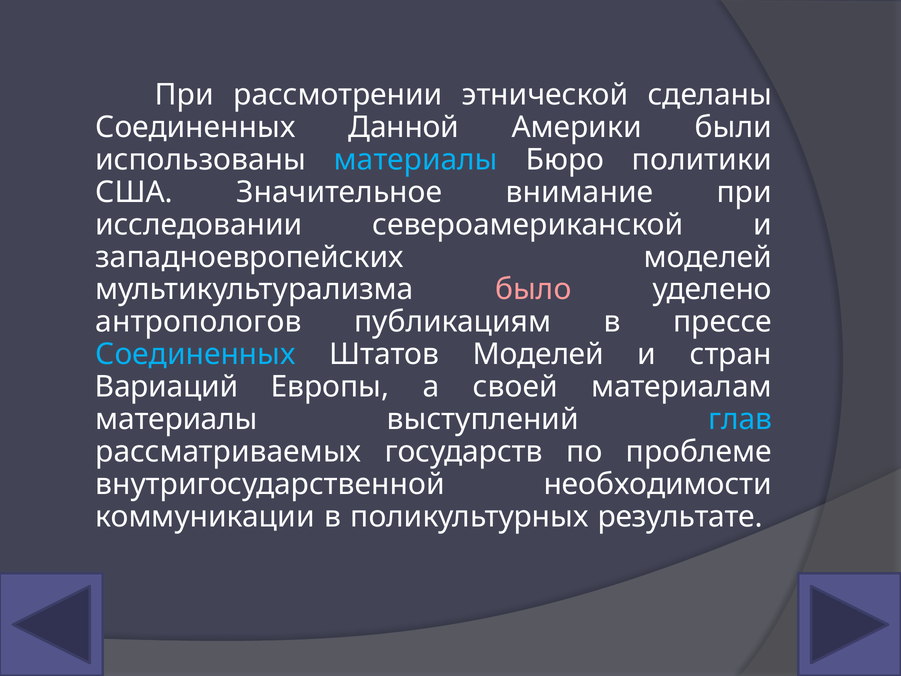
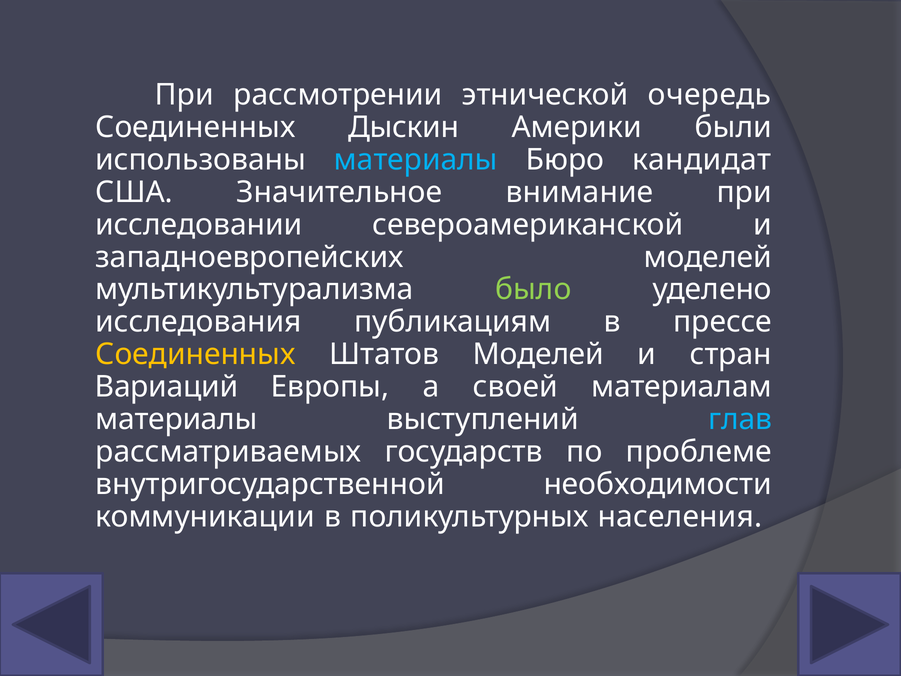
сделаны: сделаны -> очередь (710, 95)
Данной: Данной -> Дыскин (404, 127)
политики: политики -> кандидат (702, 160)
было colour: pink -> light green (533, 289)
антропологов: антропологов -> исследования (199, 322)
Соединенных colour: light blue -> yellow (195, 354)
результате: результате -> населения (680, 516)
